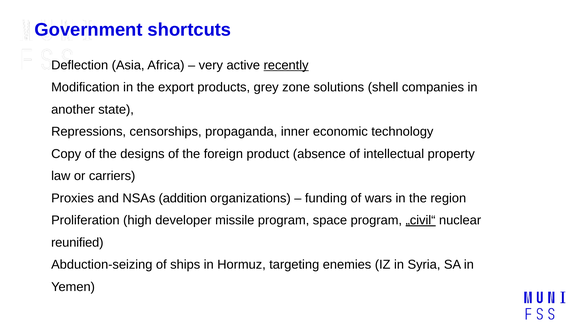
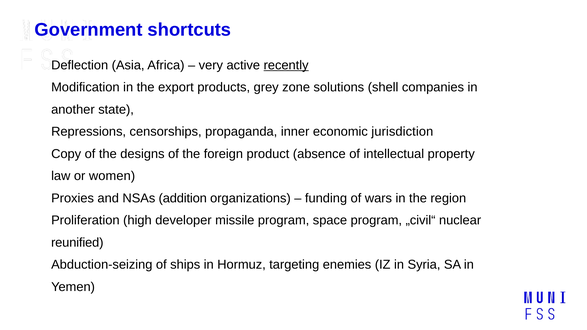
technology: technology -> jurisdiction (402, 132)
carriers: carriers -> women (112, 176)
„civil“ underline: present -> none (421, 220)
